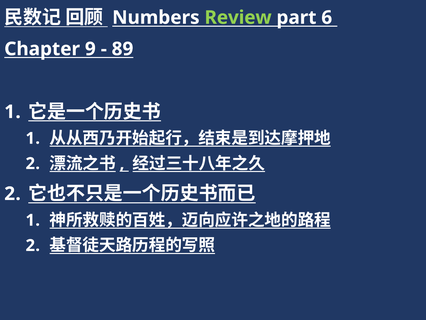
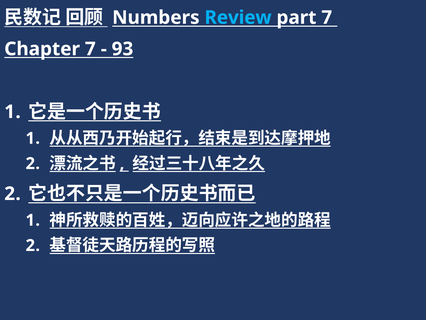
Review colour: light green -> light blue (238, 18)
part 6: 6 -> 7 (327, 18)
Chapter 9: 9 -> 7 (90, 49)
89: 89 -> 93 (122, 49)
